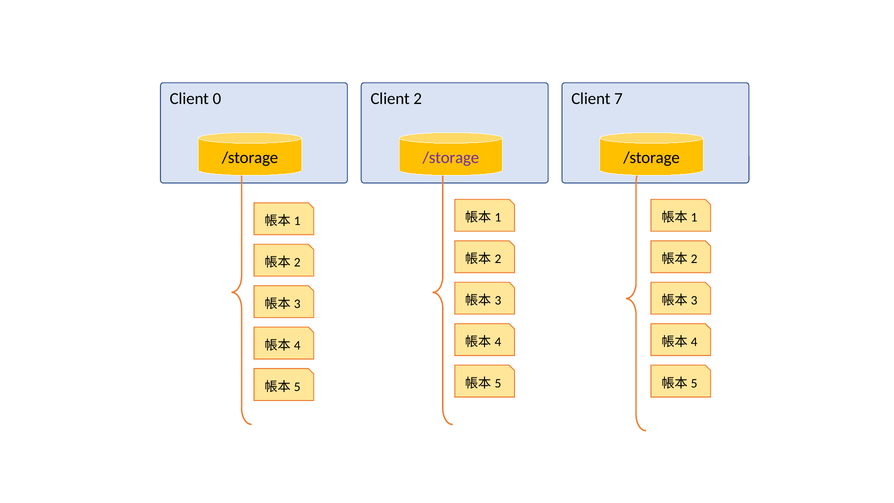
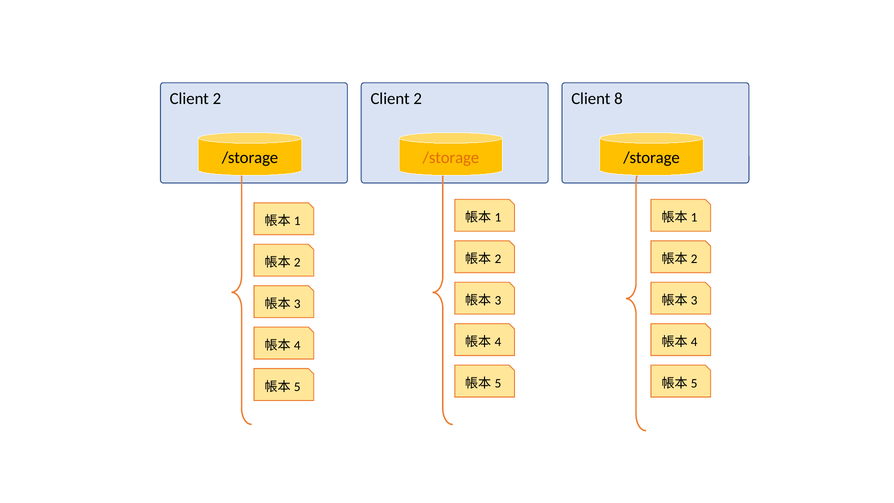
0: 0 -> 2 (217, 99)
7: 7 -> 8 (618, 99)
/storage colour: purple -> orange (451, 158)
